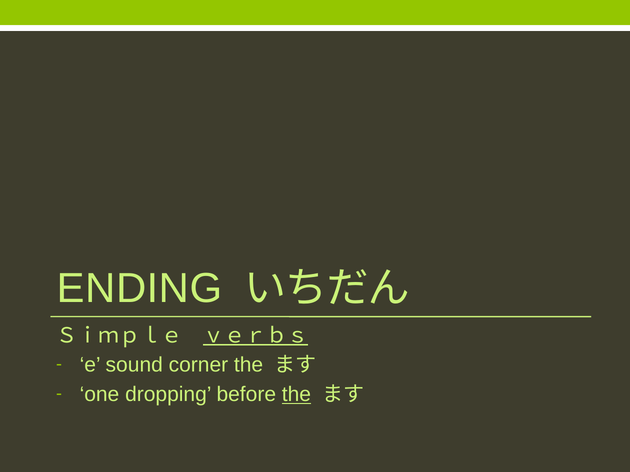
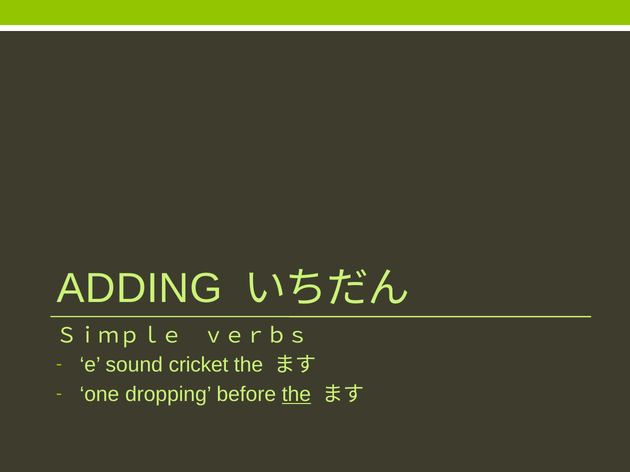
ENDING: ENDING -> ADDING (140, 289)
ｖｅｒｂｓ underline: present -> none (256, 336)
corner: corner -> cricket (199, 365)
